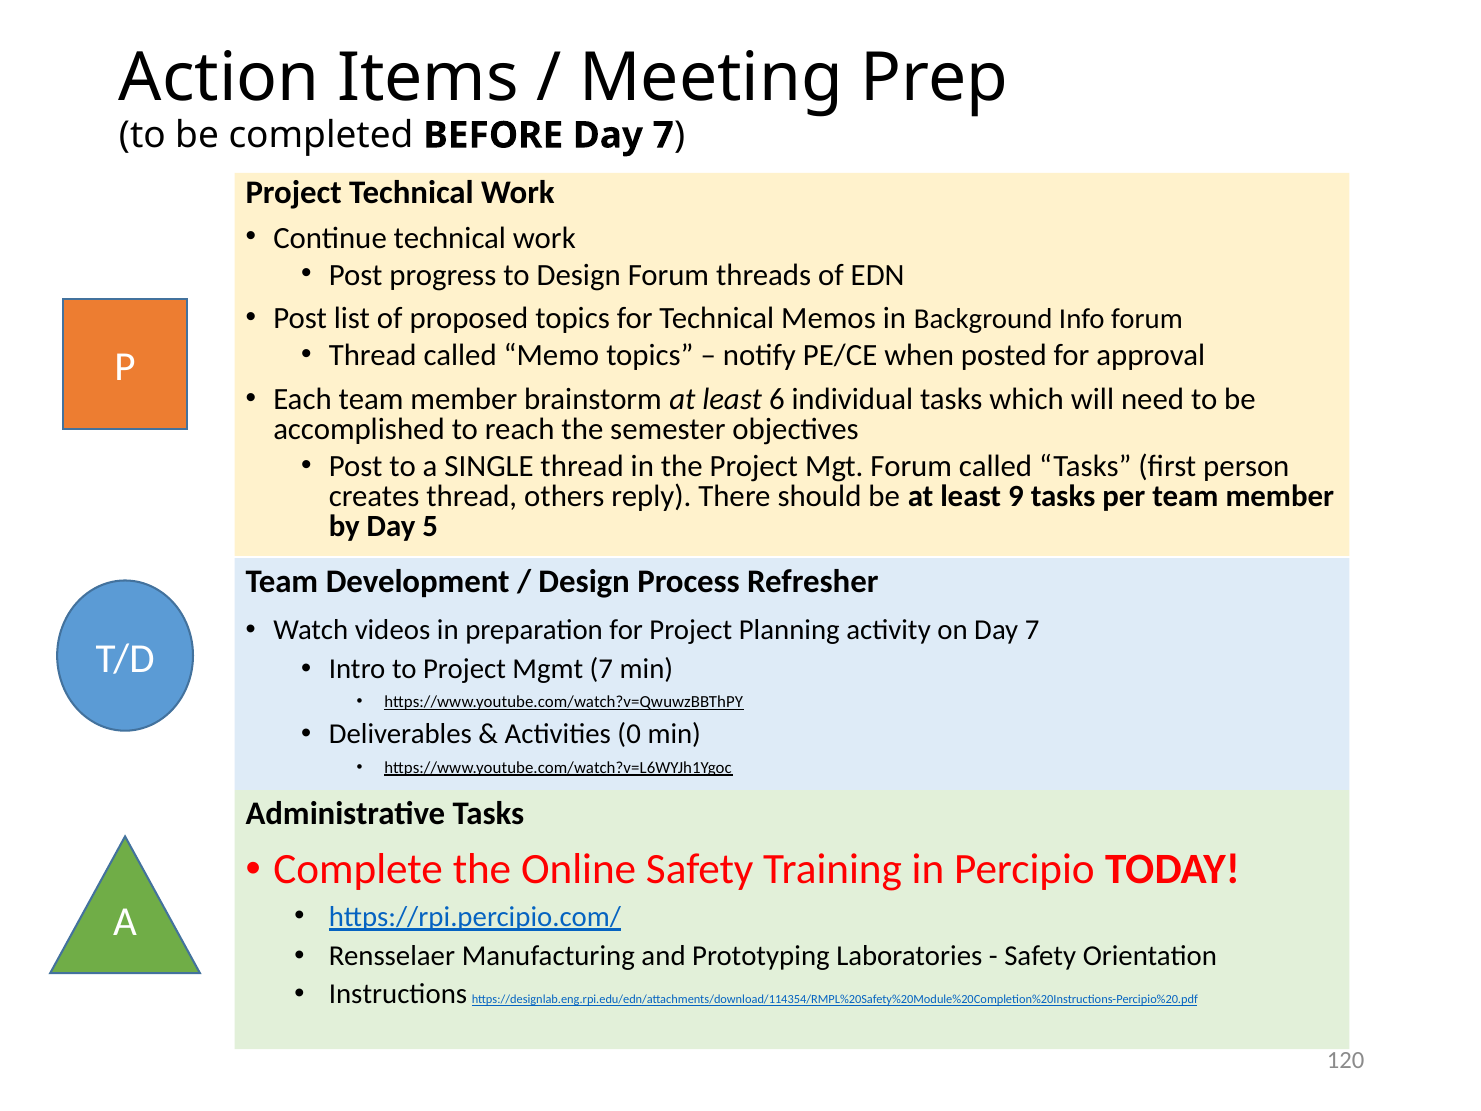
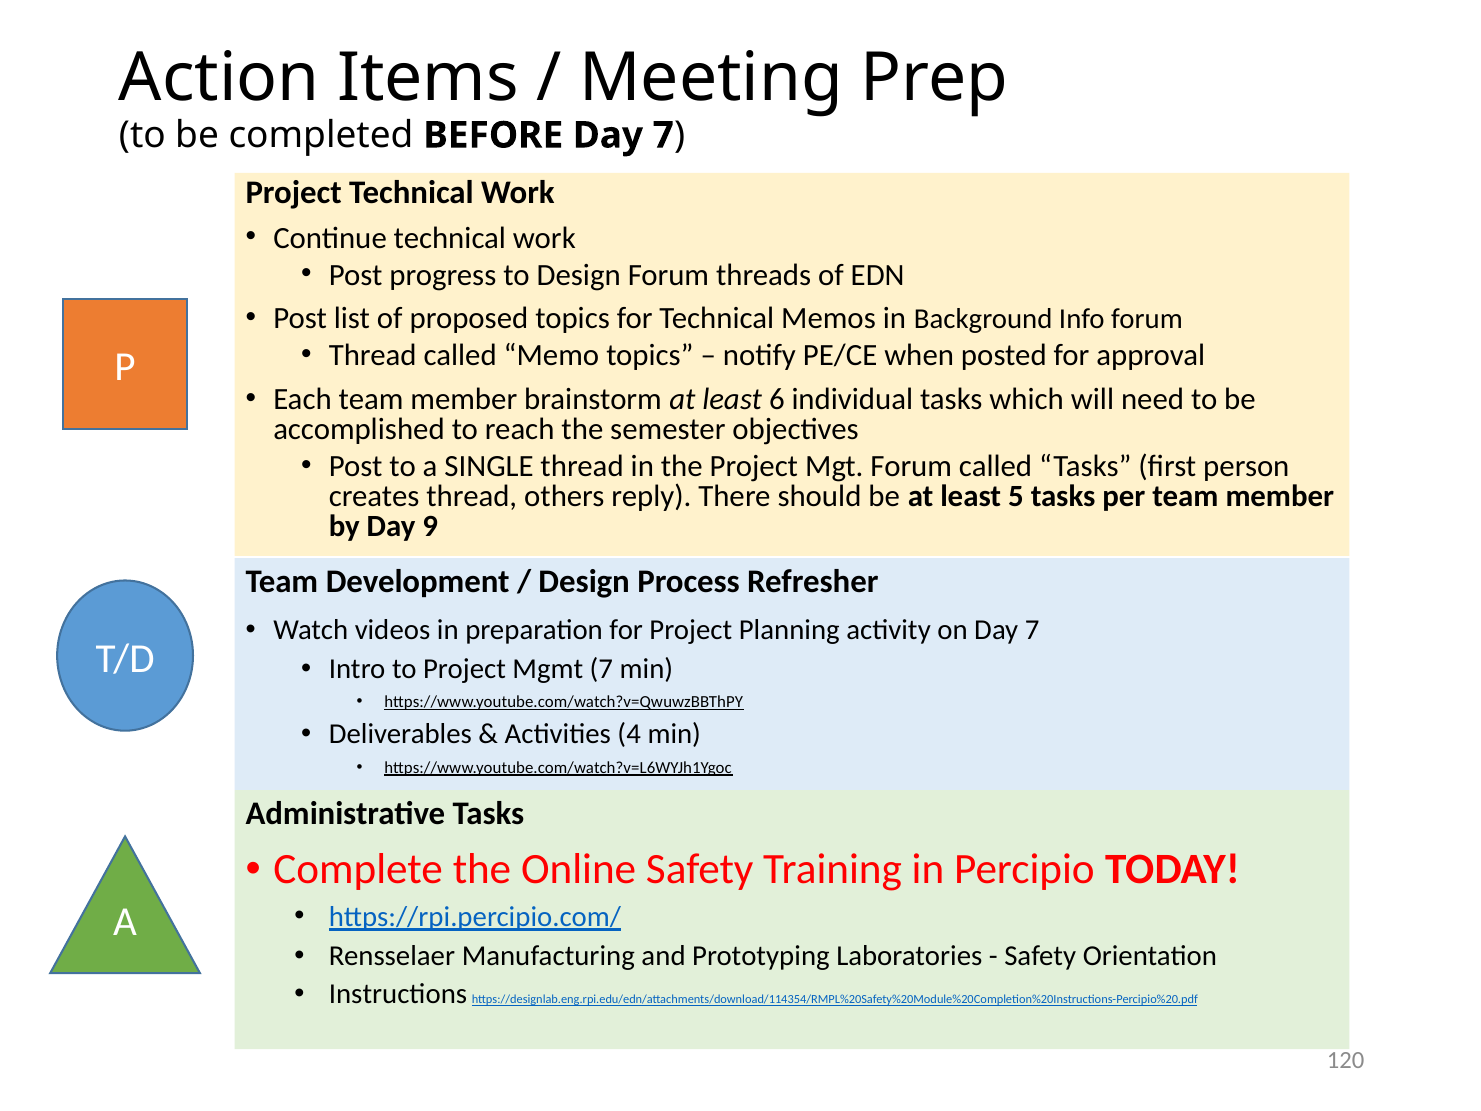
9: 9 -> 5 (1016, 496)
5: 5 -> 9 (430, 526)
0: 0 -> 4 (629, 734)
